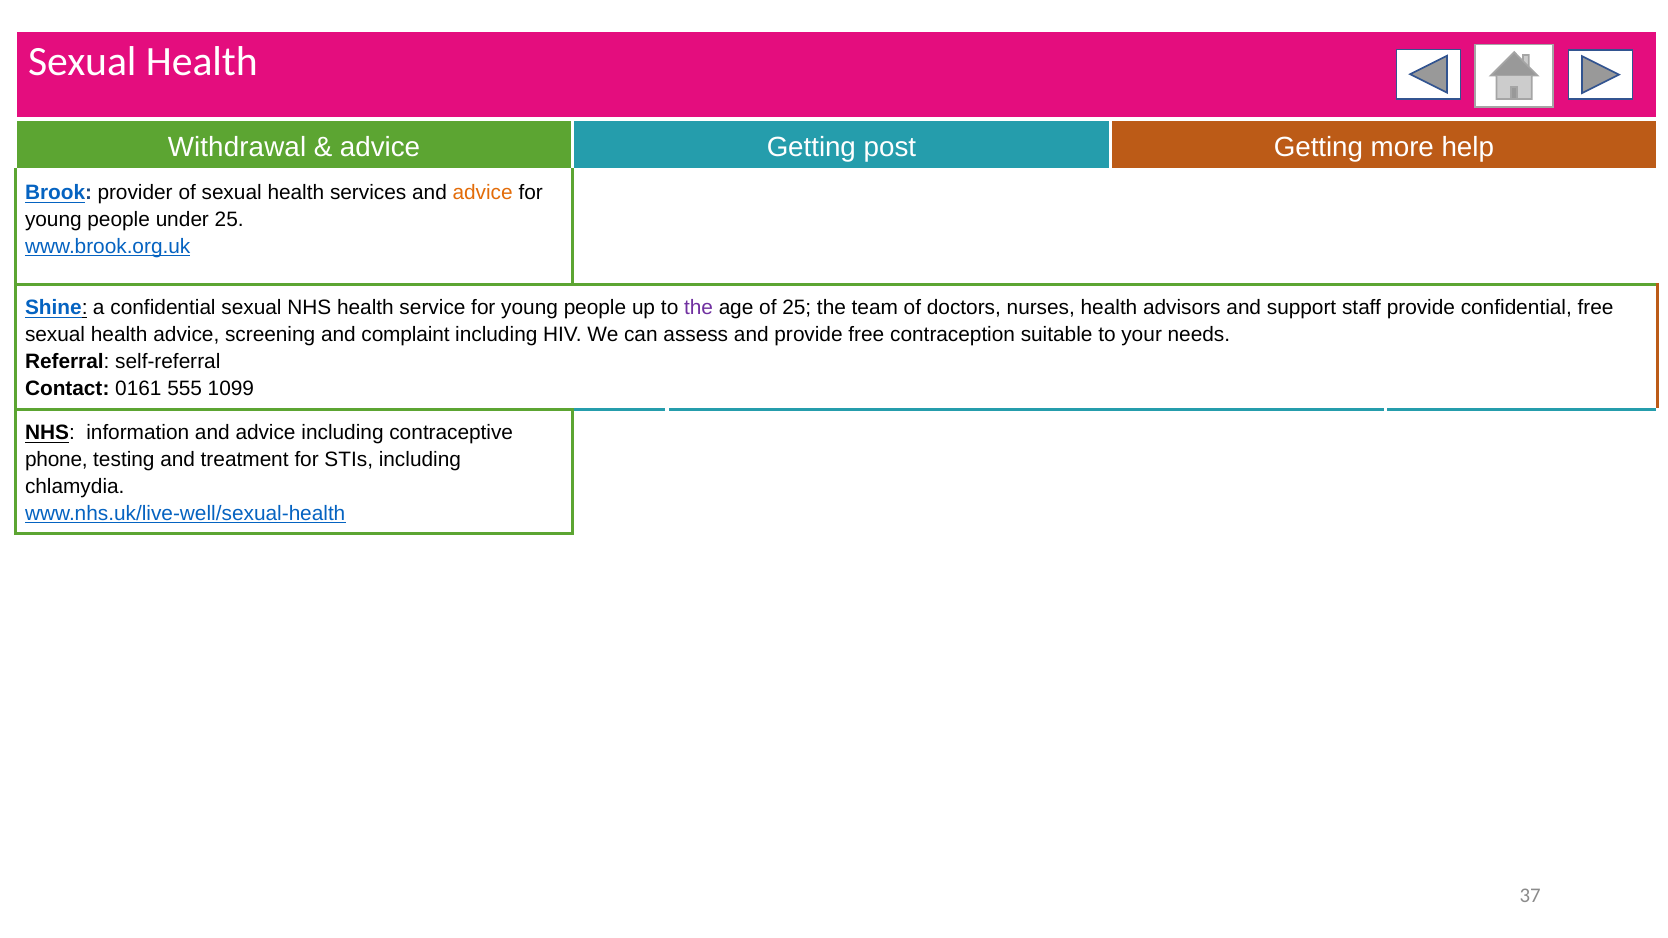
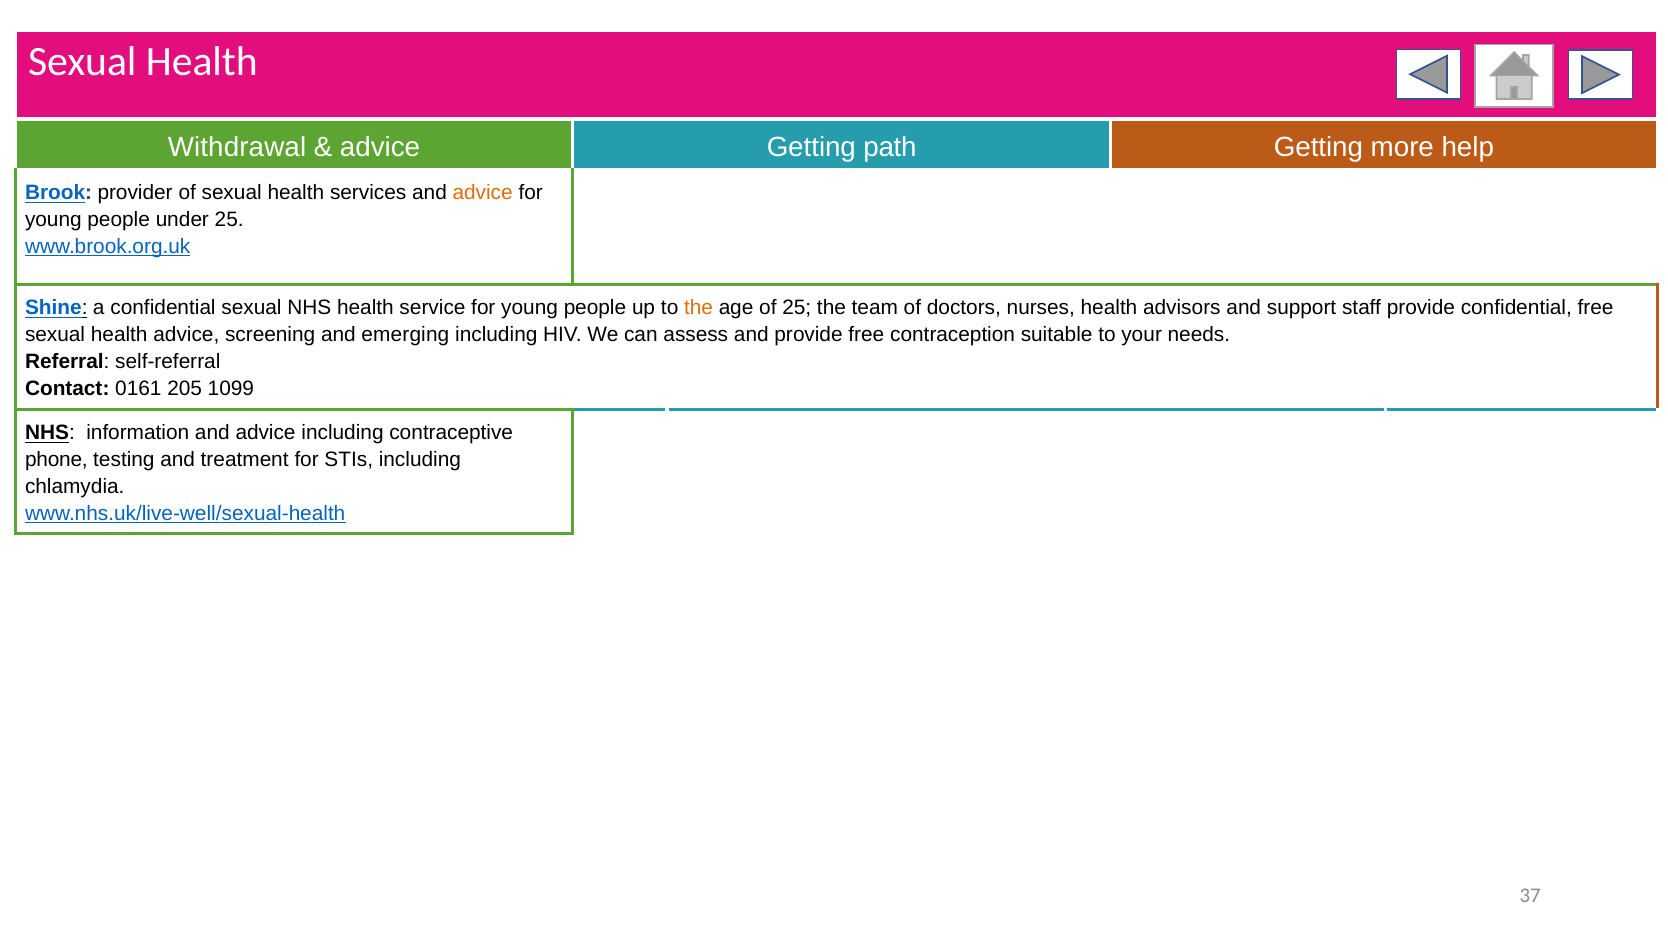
post: post -> path (890, 147)
the colour: purple -> orange (698, 308)
complaint: complaint -> emerging (405, 335)
555: 555 -> 205 (185, 389)
